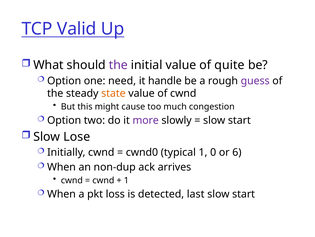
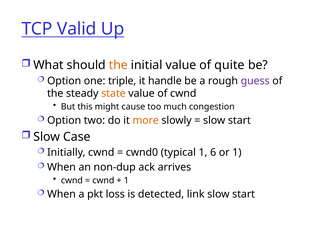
the colour: purple -> orange (118, 65)
need: need -> triple (122, 81)
more colour: purple -> orange (146, 120)
Lose: Lose -> Case (77, 136)
0: 0 -> 6 (213, 152)
or 6: 6 -> 1 (237, 152)
last: last -> link (196, 194)
